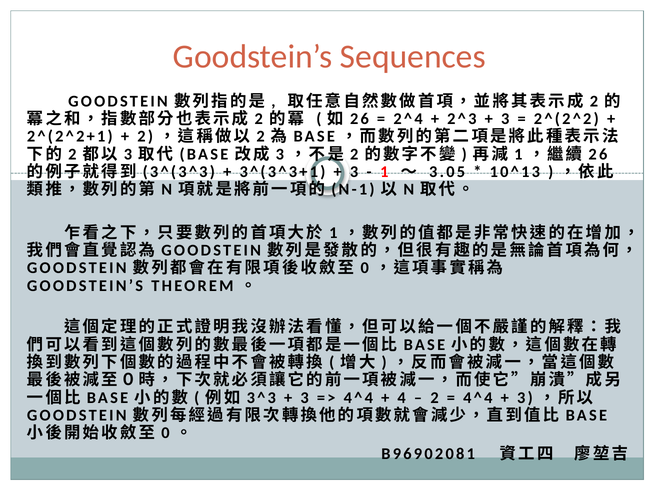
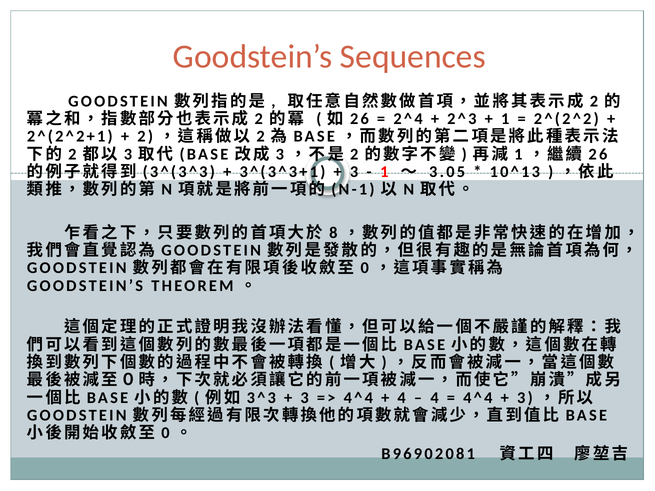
3: 3 -> 1 (505, 119)
1: 1 -> 8 (333, 233)
2: 2 -> 4 (435, 398)
